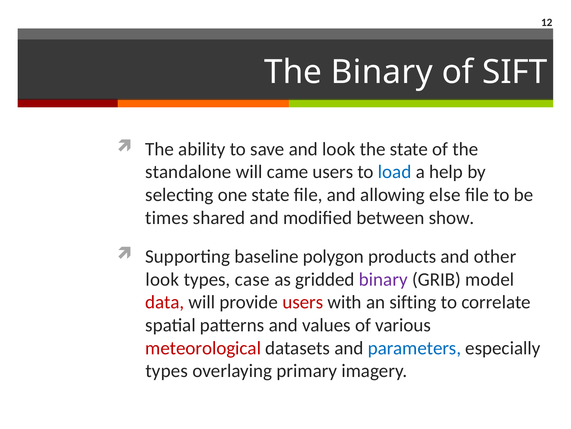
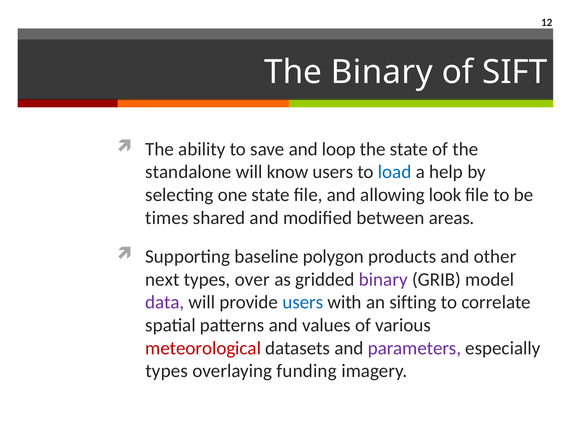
and look: look -> loop (339, 149)
came: came -> know (288, 172)
else: else -> look (445, 195)
show: show -> areas (452, 217)
look: look -> next (162, 279)
case: case -> over (252, 279)
data colour: red -> purple (165, 302)
users colour: red -> blue (303, 302)
parameters colour: blue -> purple (414, 347)
primary: primary -> funding (307, 370)
